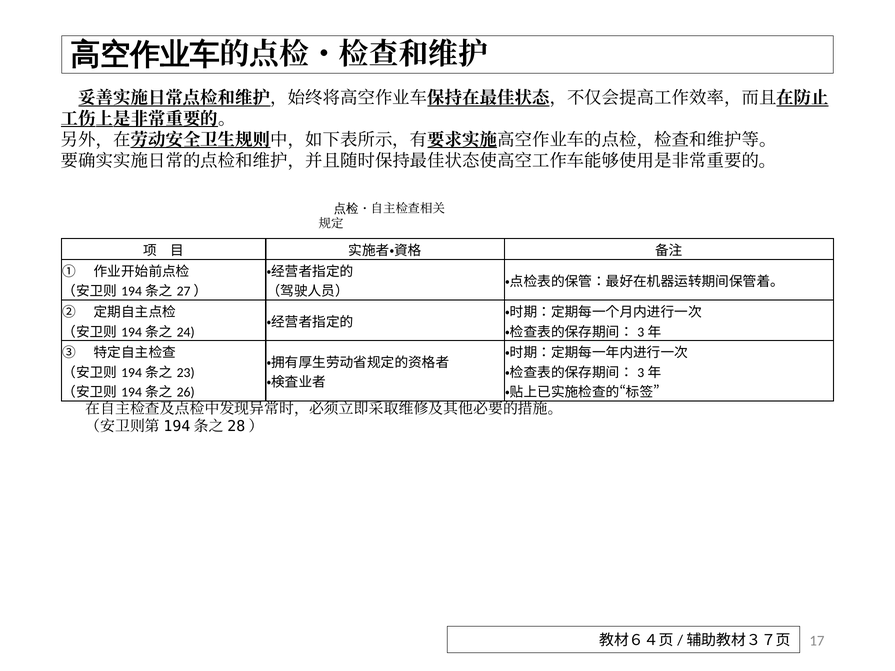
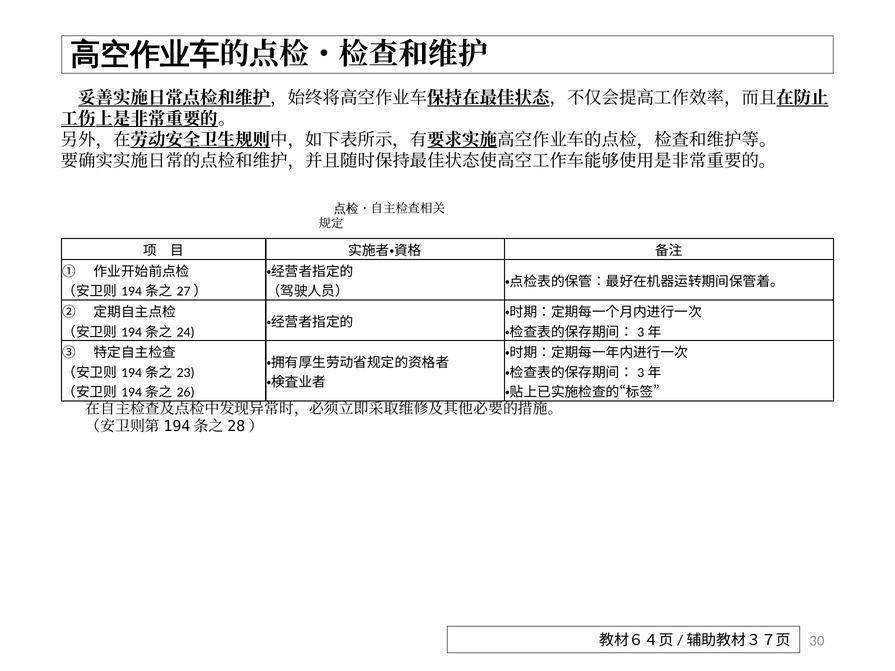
17: 17 -> 30 (817, 641)
